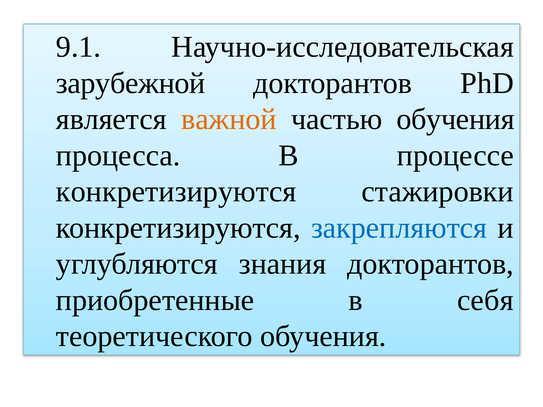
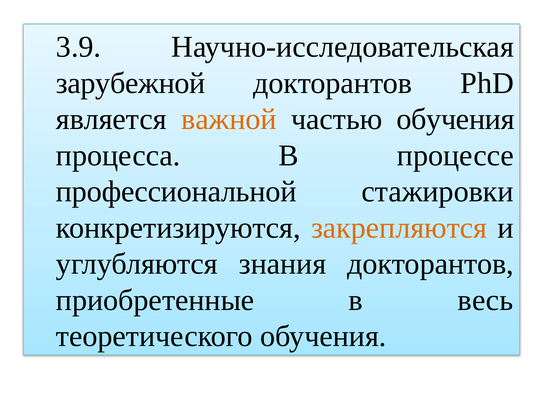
9.1: 9.1 -> 3.9 (79, 47)
конкретизируются: конкретизируются -> профессиональной (176, 192)
закрепляются colour: blue -> orange (399, 228)
себя: себя -> весь (485, 300)
